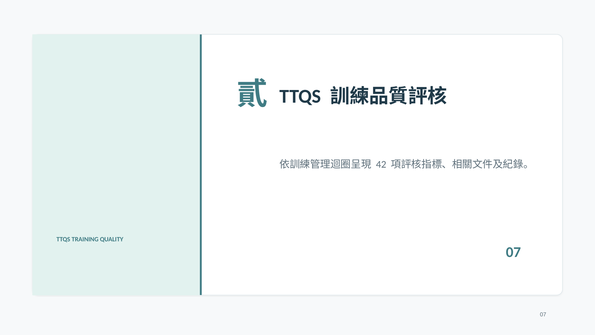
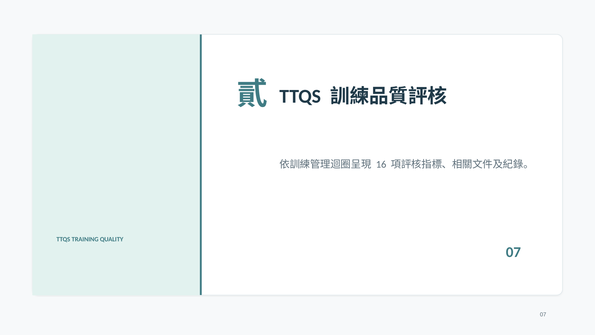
42: 42 -> 16 (381, 164)
